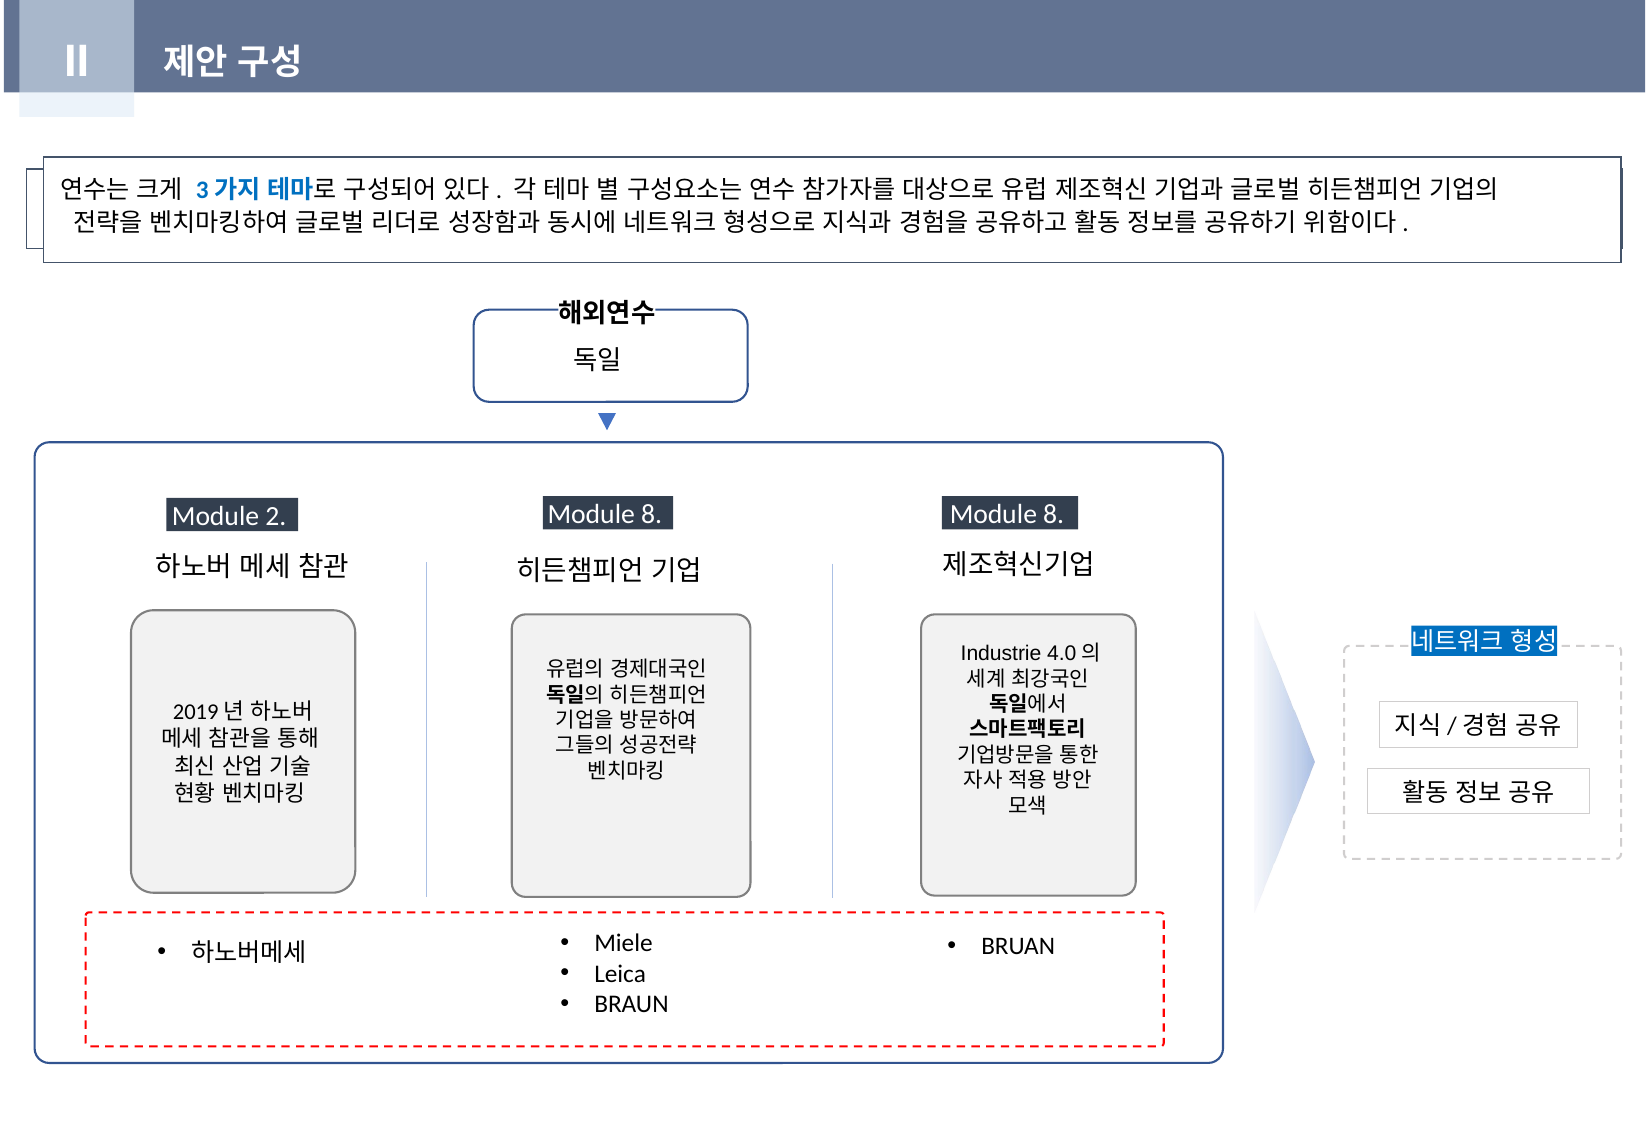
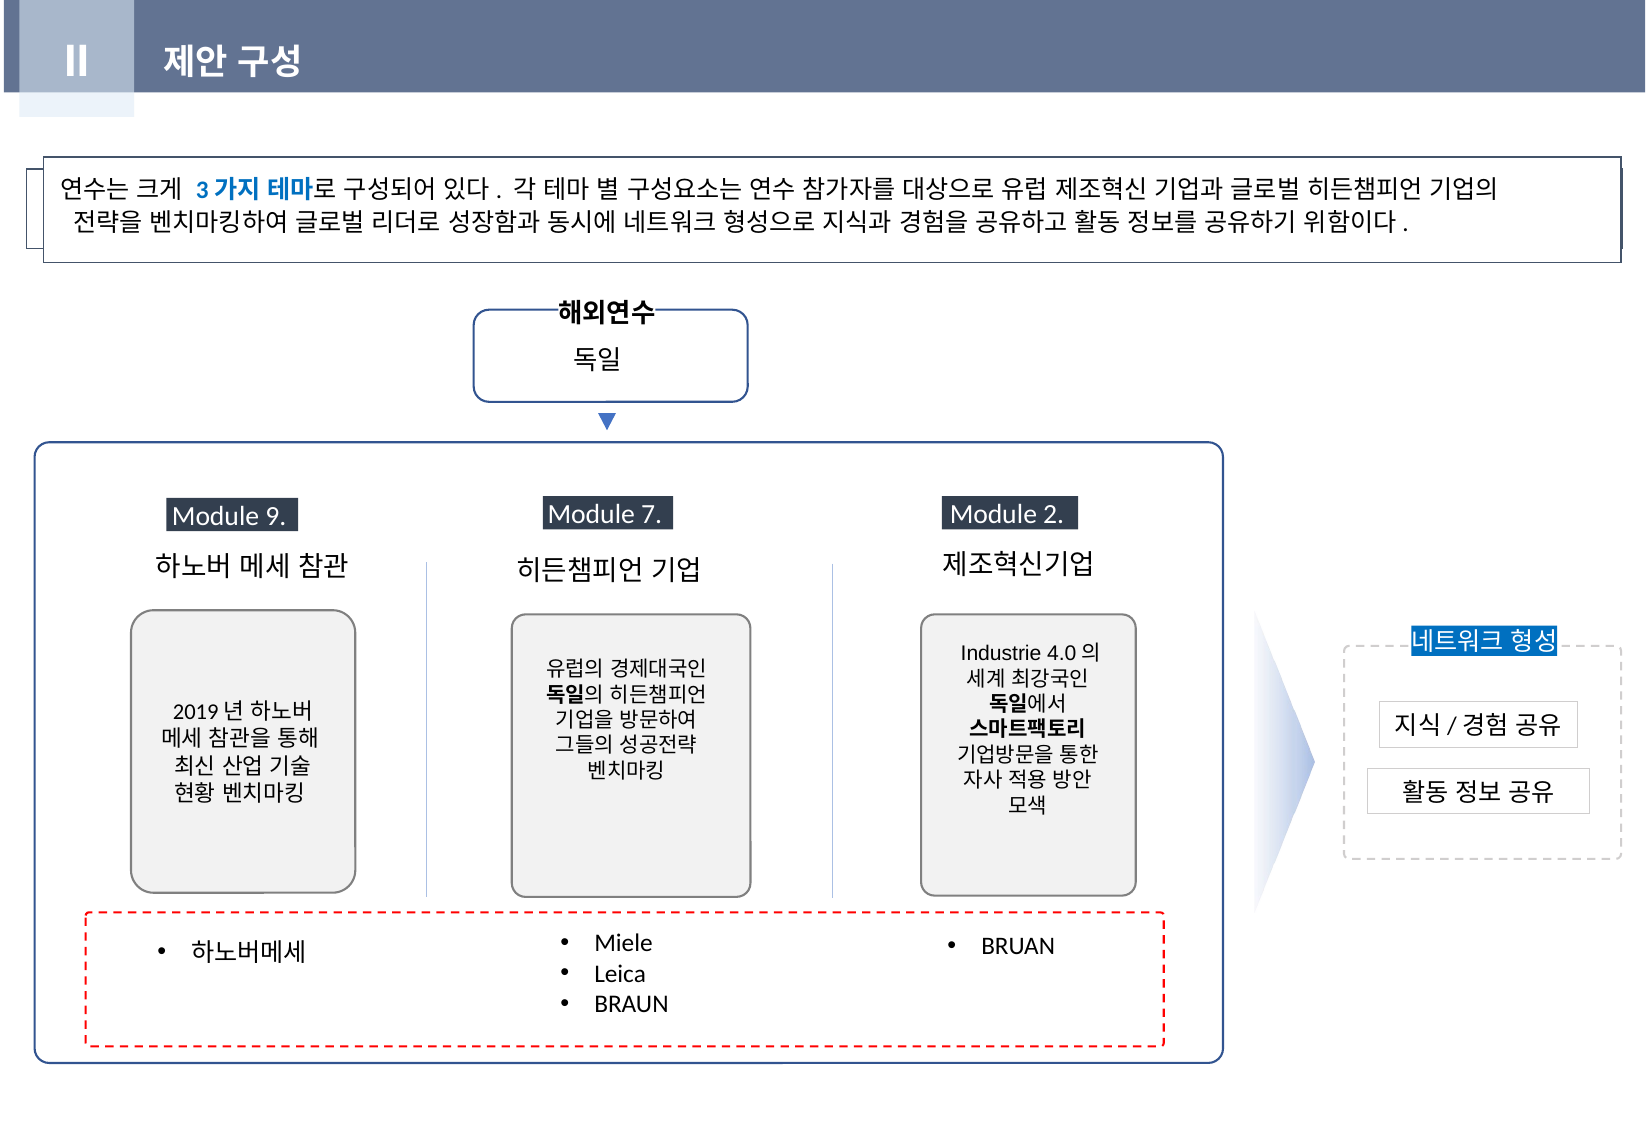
8: 8 -> 7 (652, 515)
8: 8 -> 2 (1054, 515)
2: 2 -> 9 (276, 516)
